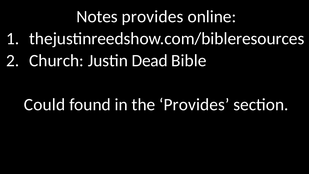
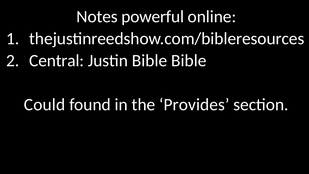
Notes provides: provides -> powerful (153, 17)
Church: Church -> Central (57, 61)
Justin Dead: Dead -> Bible (150, 61)
